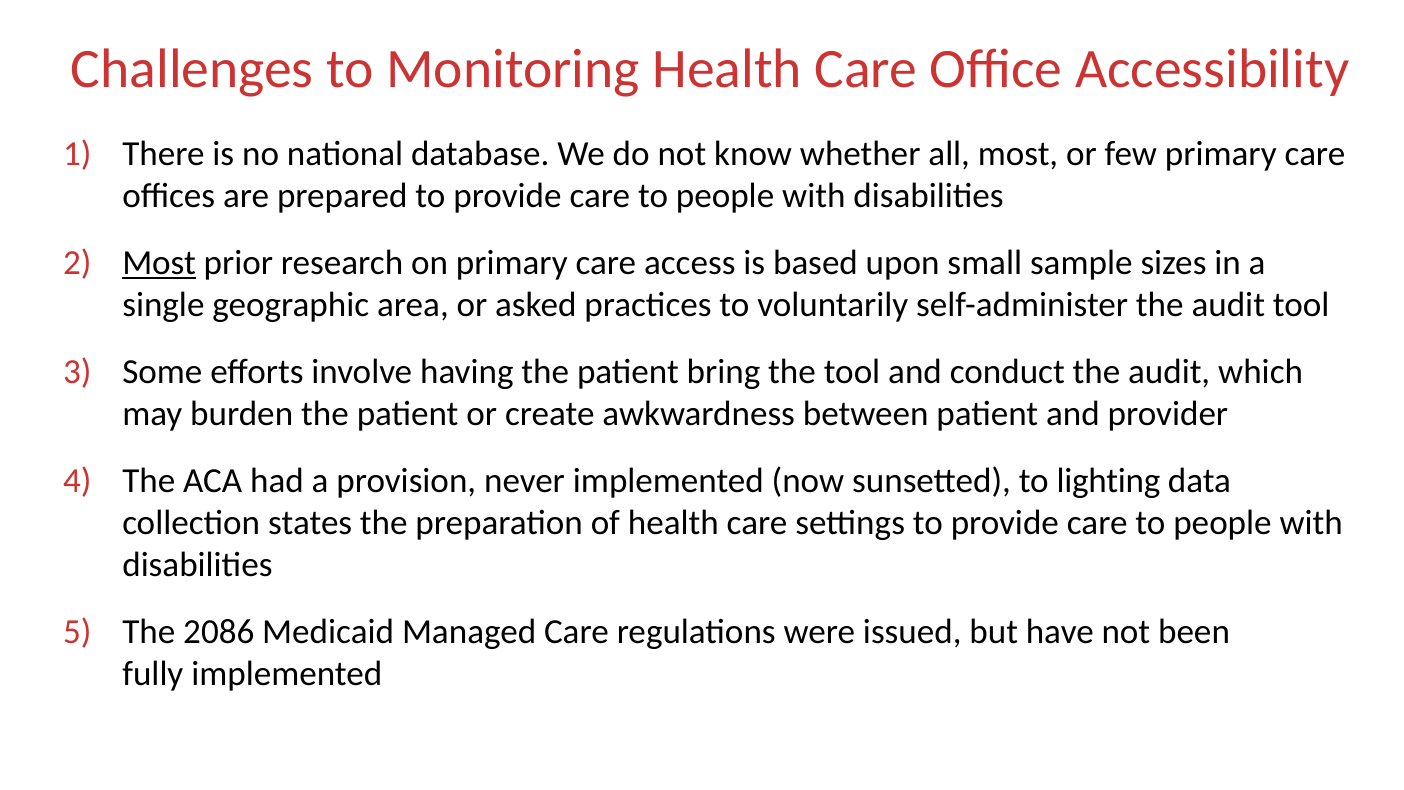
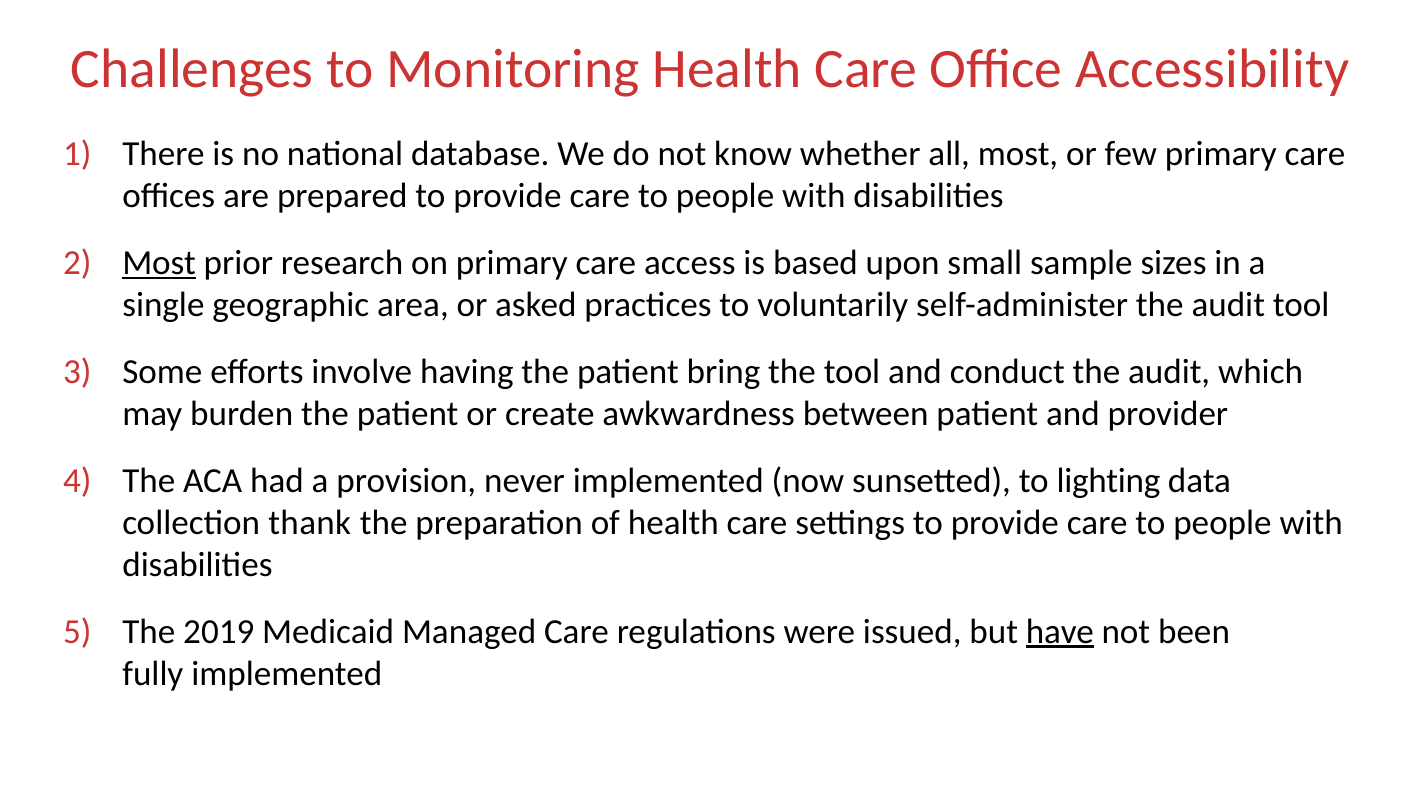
states: states -> thank (310, 522)
2086: 2086 -> 2019 (219, 631)
have underline: none -> present (1060, 631)
